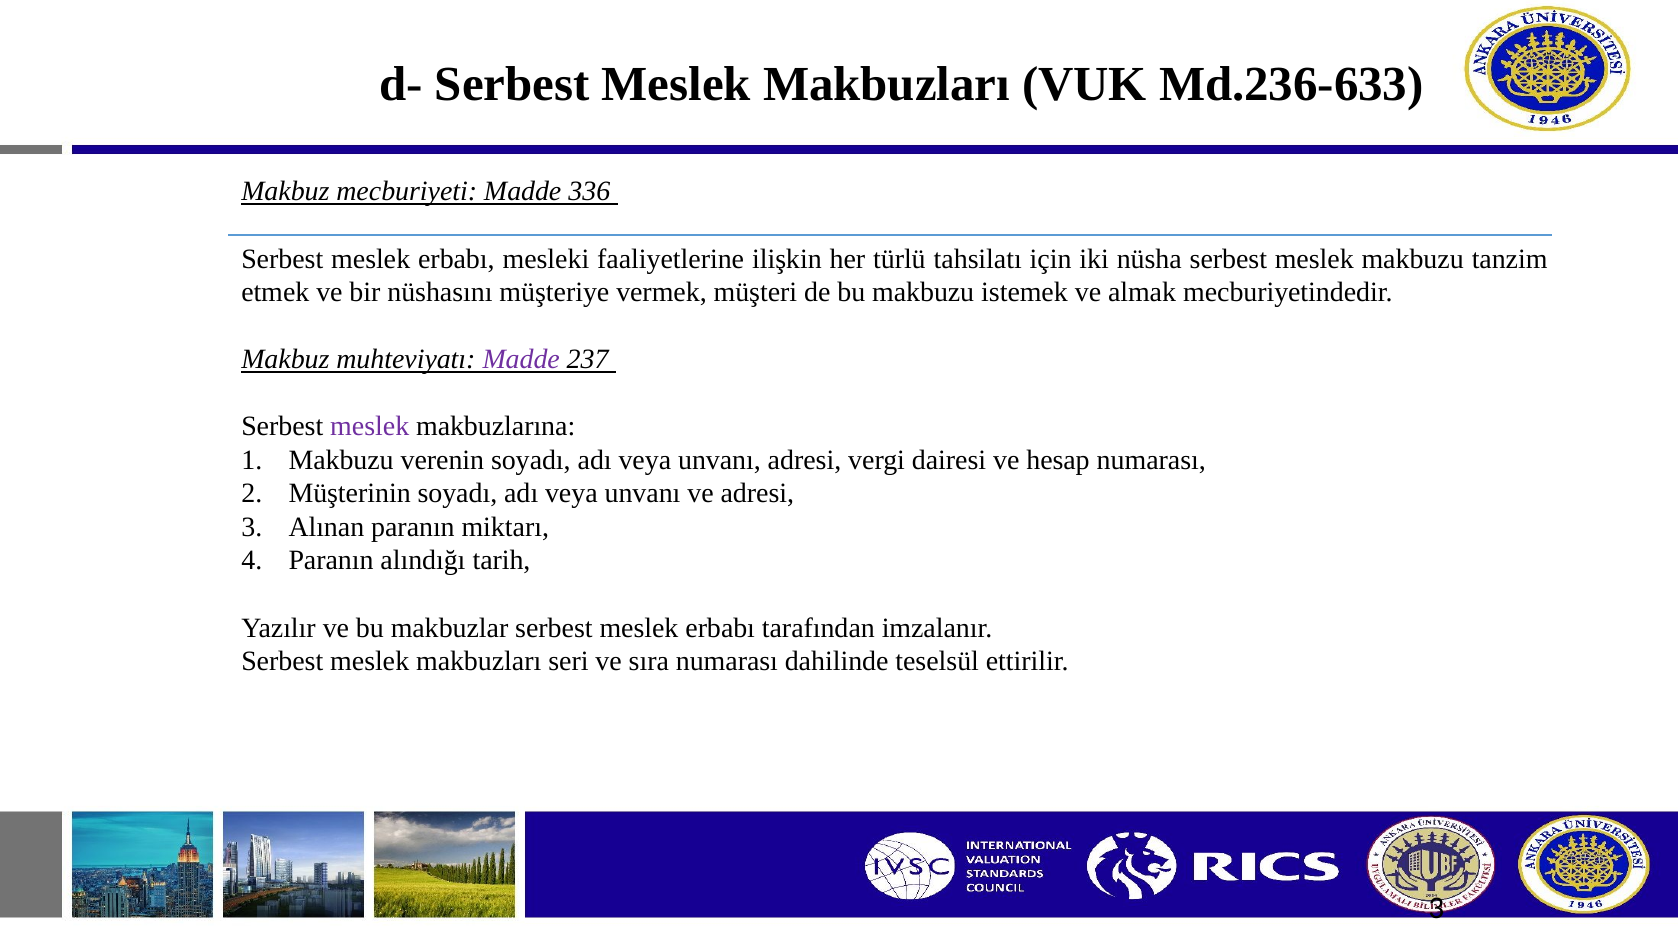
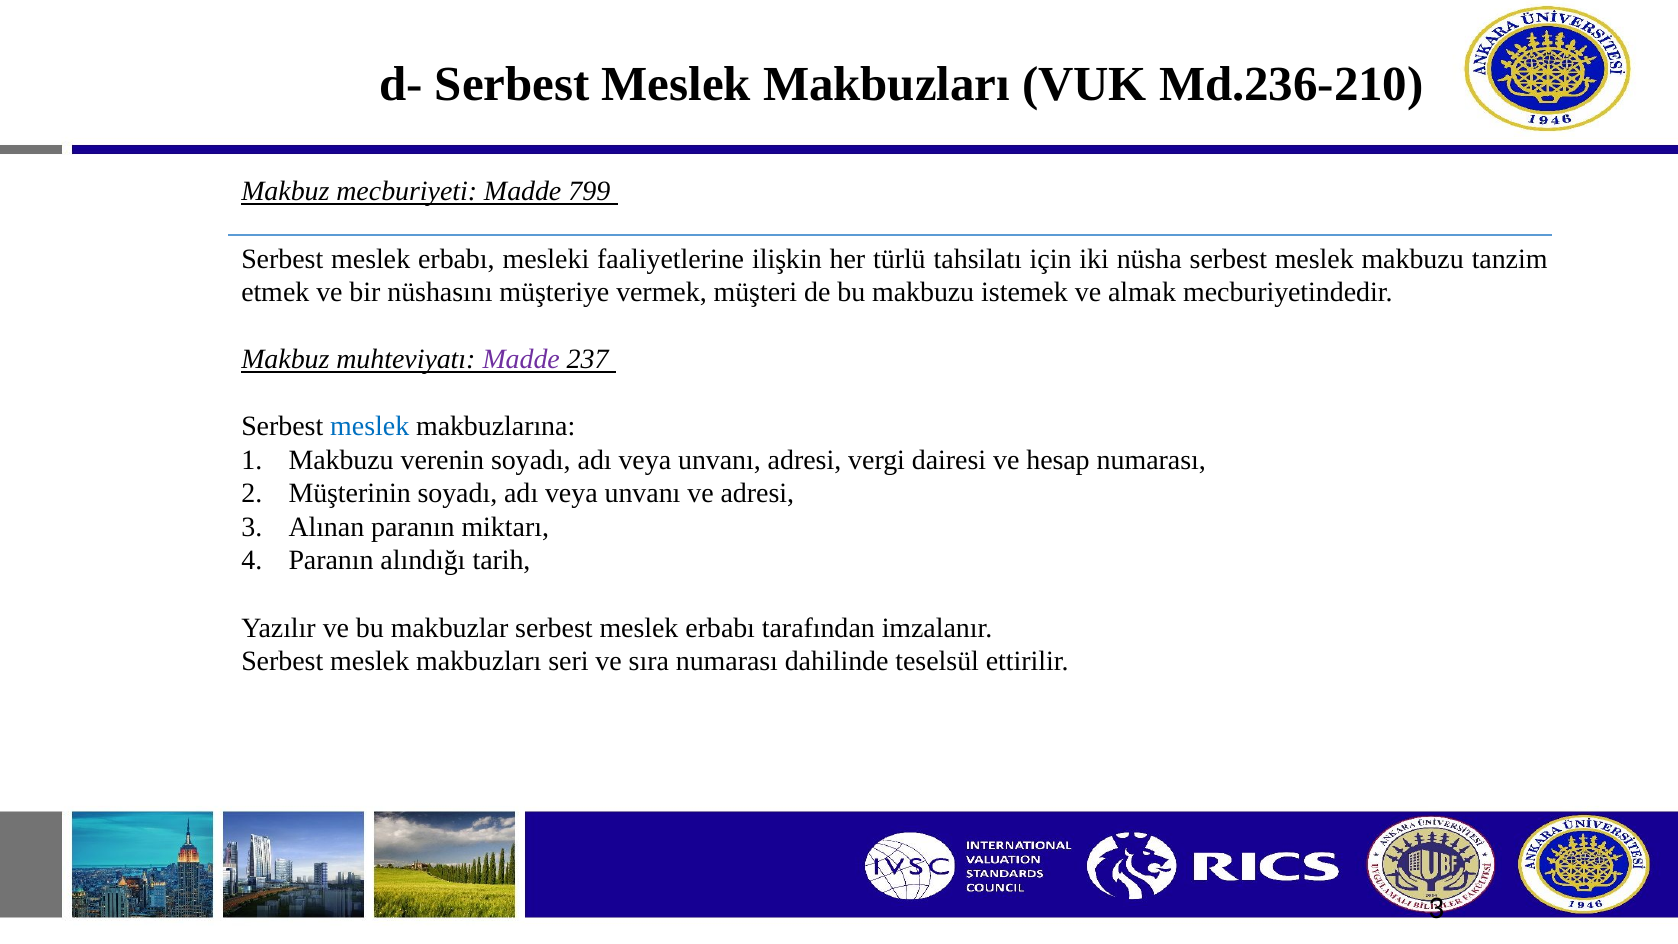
Md.236-633: Md.236-633 -> Md.236-210 (1291, 85)
336: 336 -> 799 (589, 192)
meslek colour: purple -> blue (370, 426)
